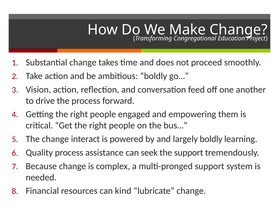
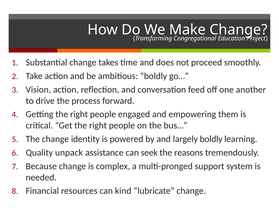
interact: interact -> identity (85, 139)
Quality process: process -> unpack (69, 152)
the support: support -> reasons (189, 152)
